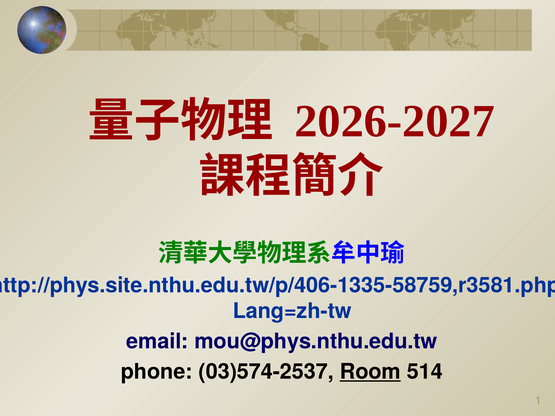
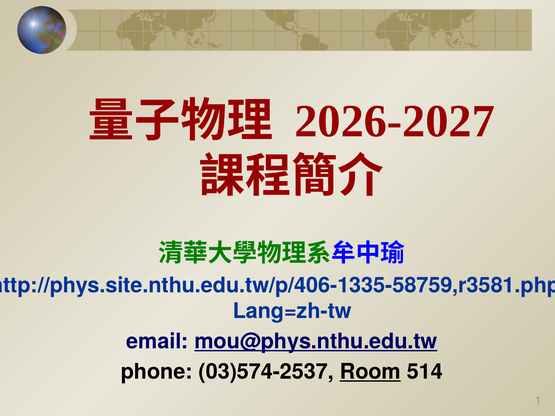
mou@phys.nthu.edu.tw underline: none -> present (316, 342)
